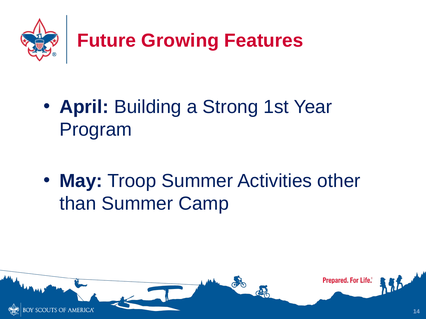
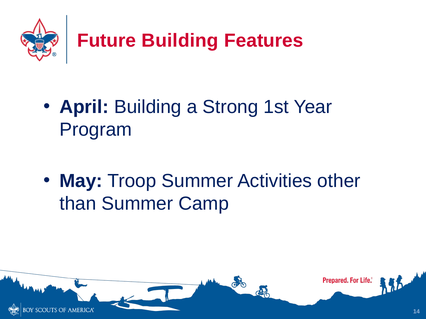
Future Growing: Growing -> Building (180, 41)
